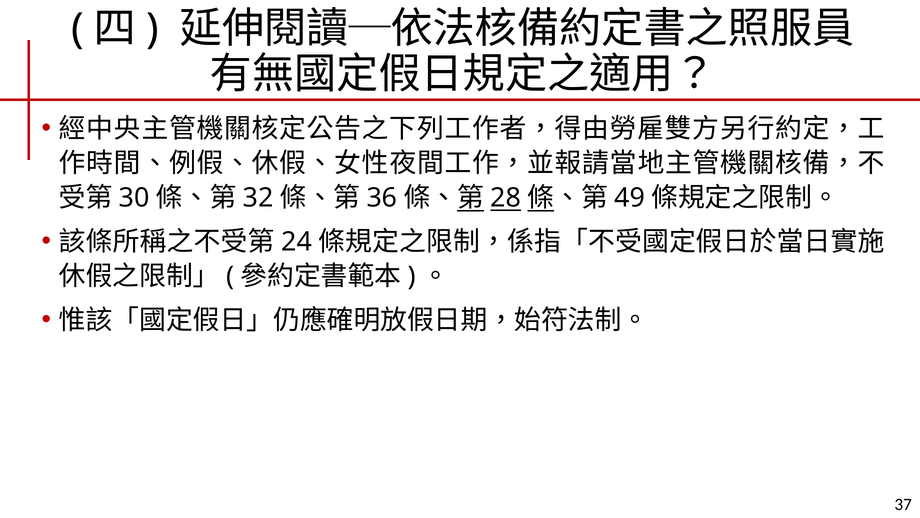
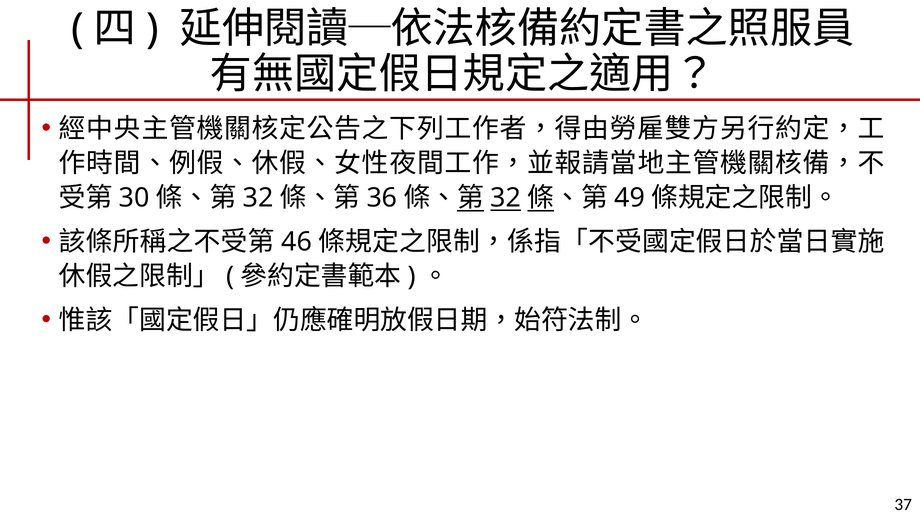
28: 28 -> 32 (506, 198)
24: 24 -> 46 (297, 242)
